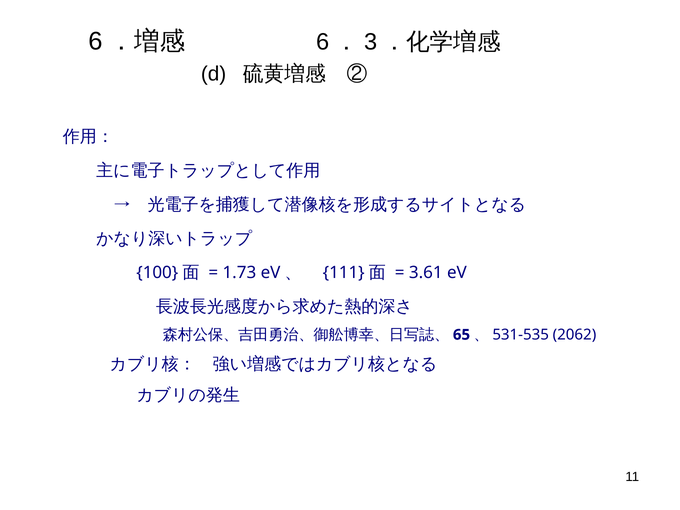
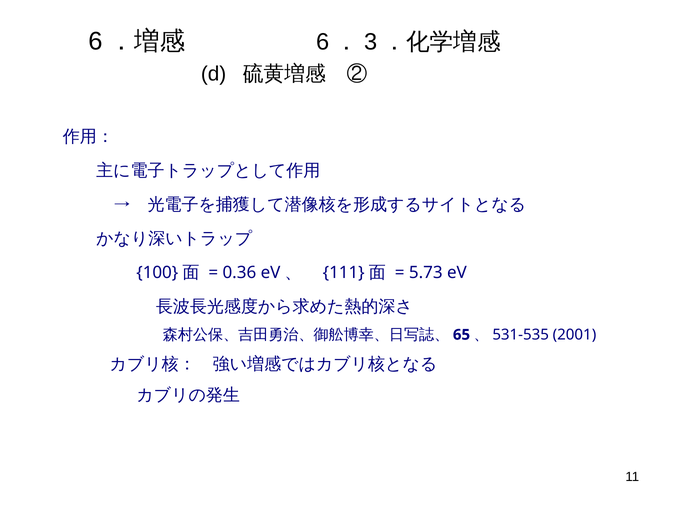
1.73: 1.73 -> 0.36 (239, 273)
3.61: 3.61 -> 5.73 (426, 273)
2062: 2062 -> 2001 (574, 335)
